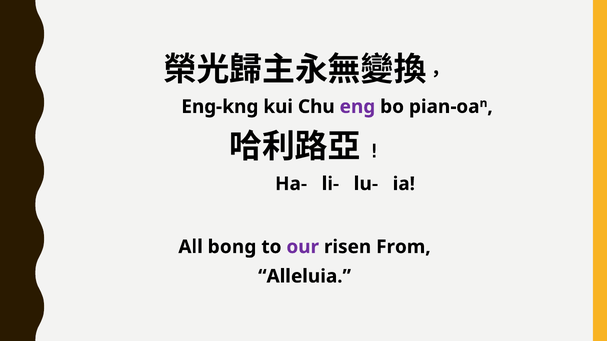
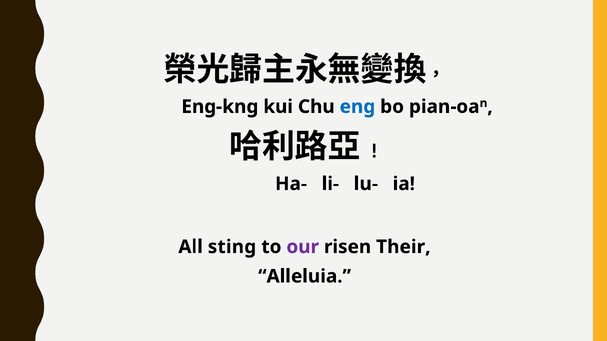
eng colour: purple -> blue (357, 107)
bong: bong -> sting (232, 247)
From: From -> Their (403, 247)
